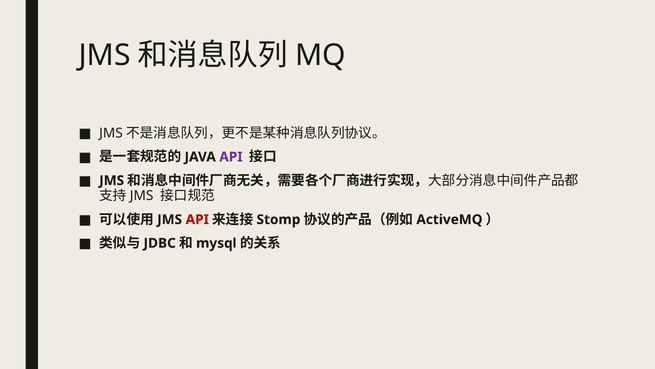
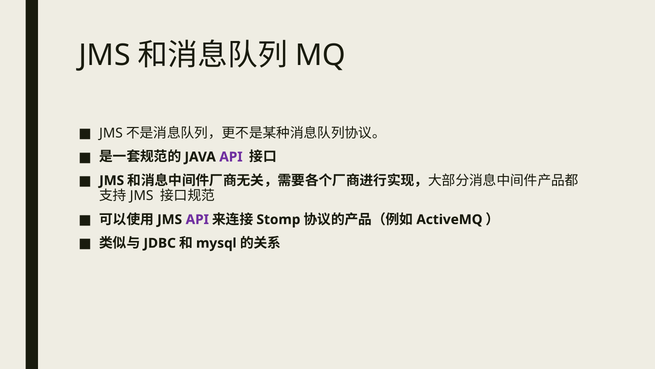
API colour: red -> purple (197, 219)
